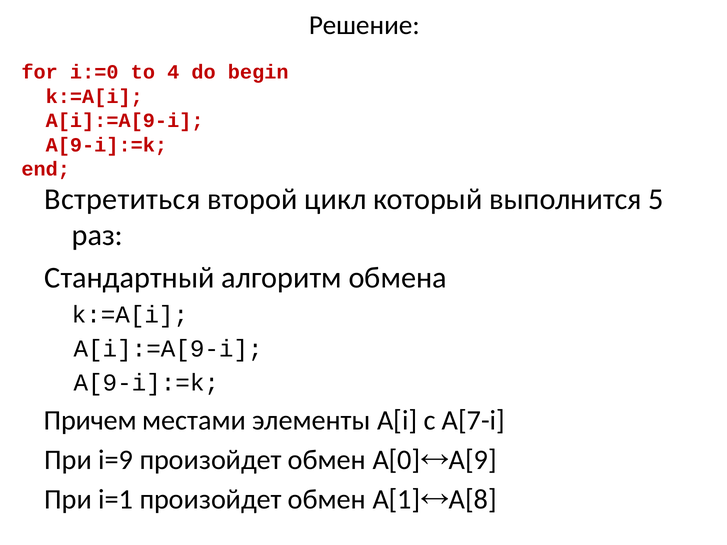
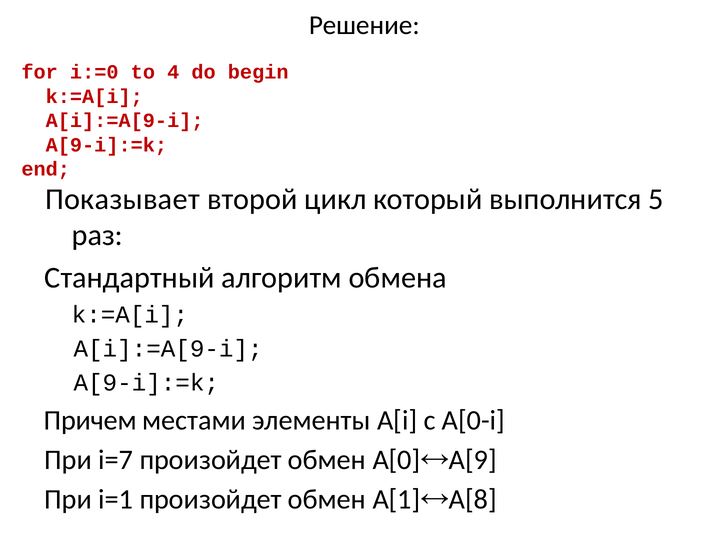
Встретиться: Встретиться -> Показывает (122, 199)
A[7-i: A[7-i -> A[0-i (473, 420)
i=9: i=9 -> i=7 (116, 460)
